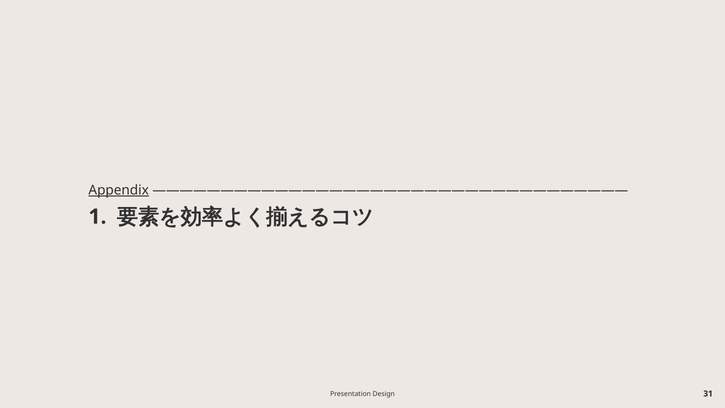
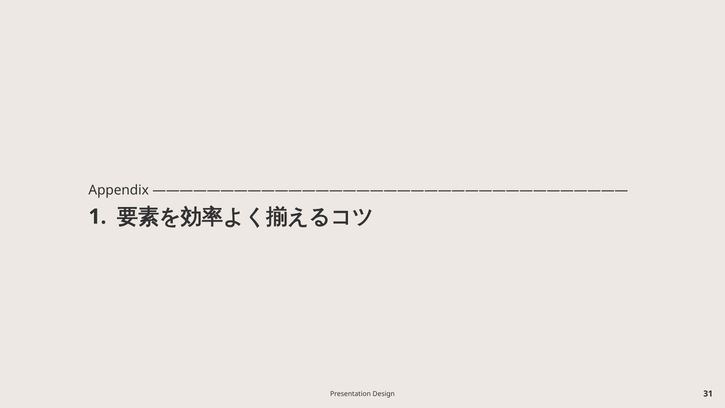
Appendix underline: present -> none (119, 190)
